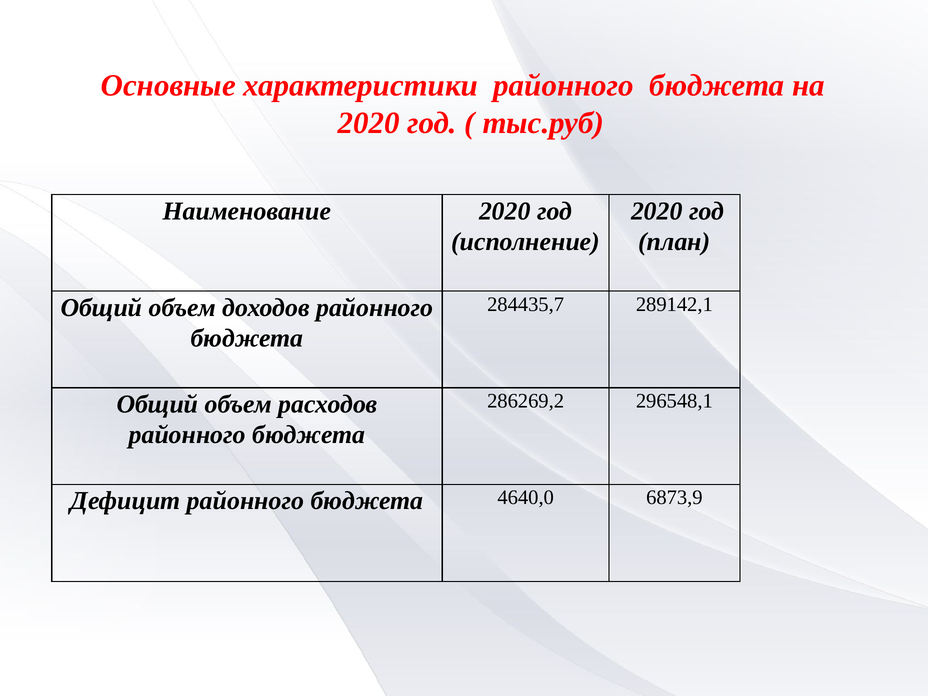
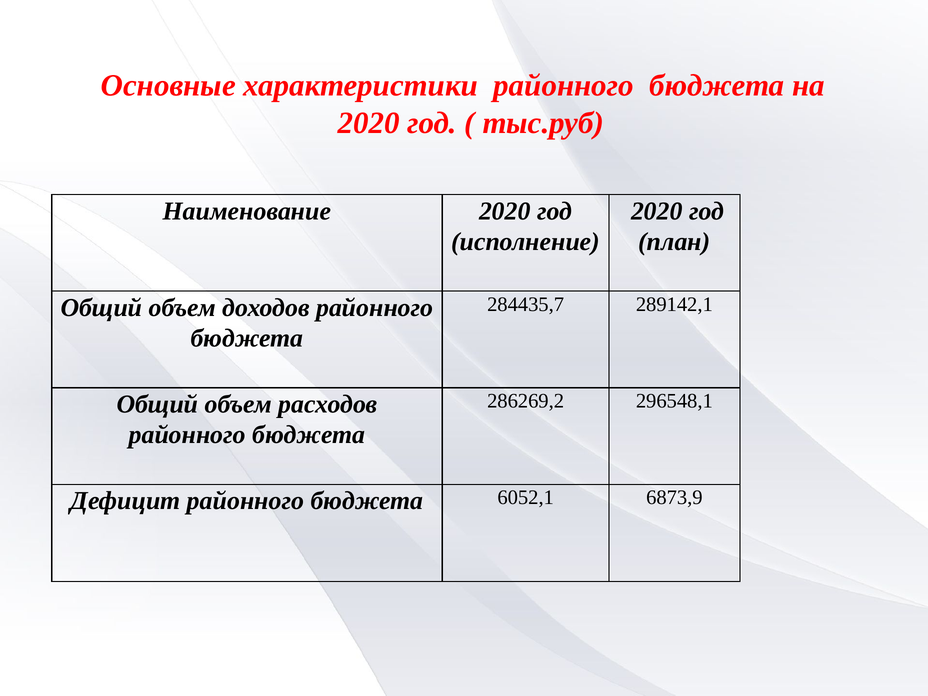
4640,0: 4640,0 -> 6052,1 (526, 498)
